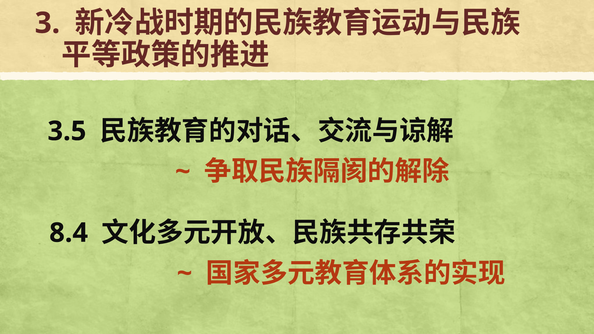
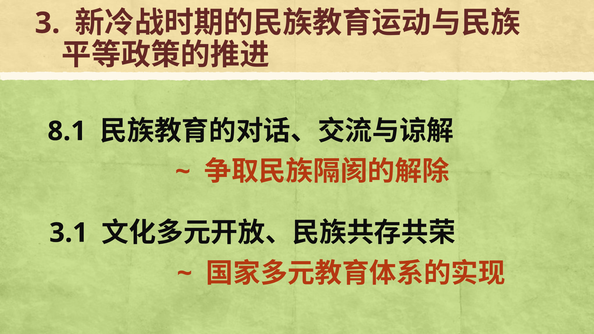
3.5: 3.5 -> 8.1 (67, 131)
8.4: 8.4 -> 3.1 (69, 233)
